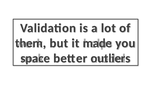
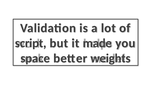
them: them -> script (31, 43)
outliers: outliers -> weights (111, 58)
